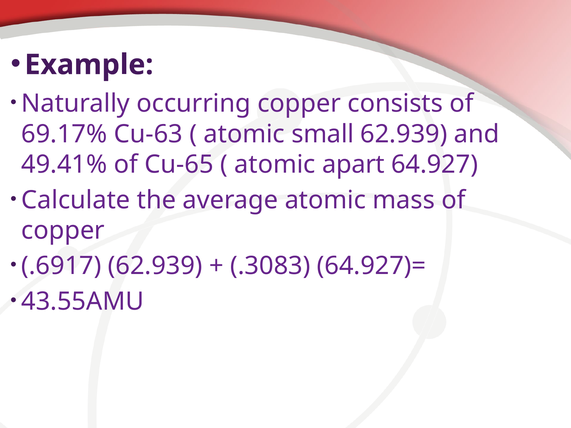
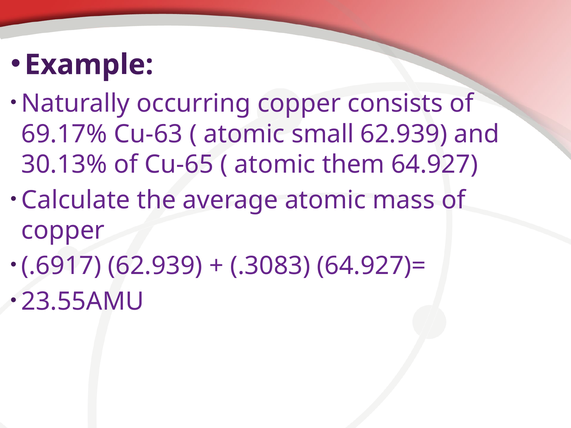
49.41%: 49.41% -> 30.13% (64, 165)
apart: apart -> them (353, 165)
43.55AMU: 43.55AMU -> 23.55AMU (83, 302)
